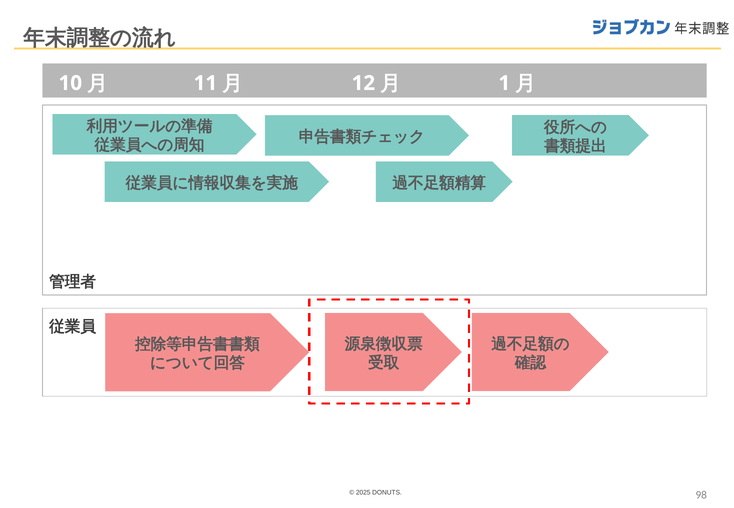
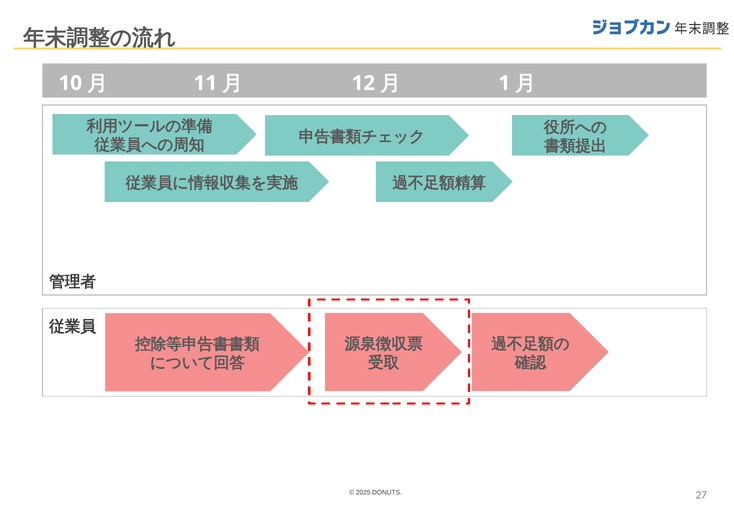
98: 98 -> 27 (701, 495)
